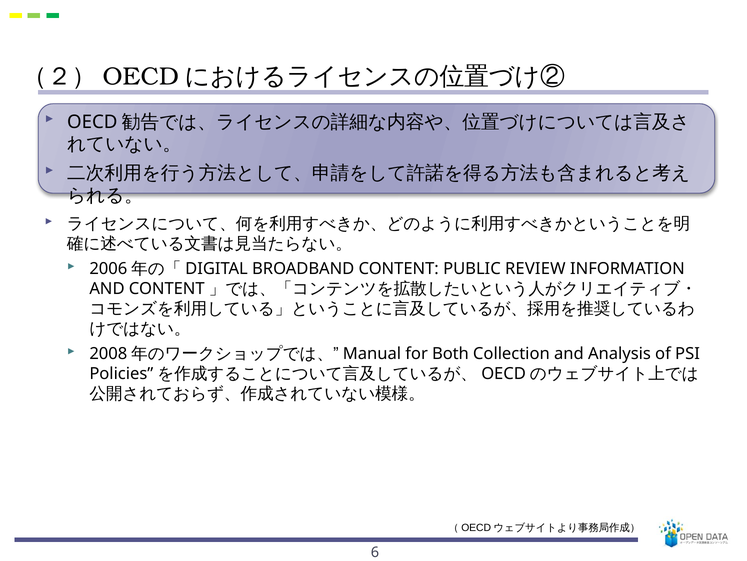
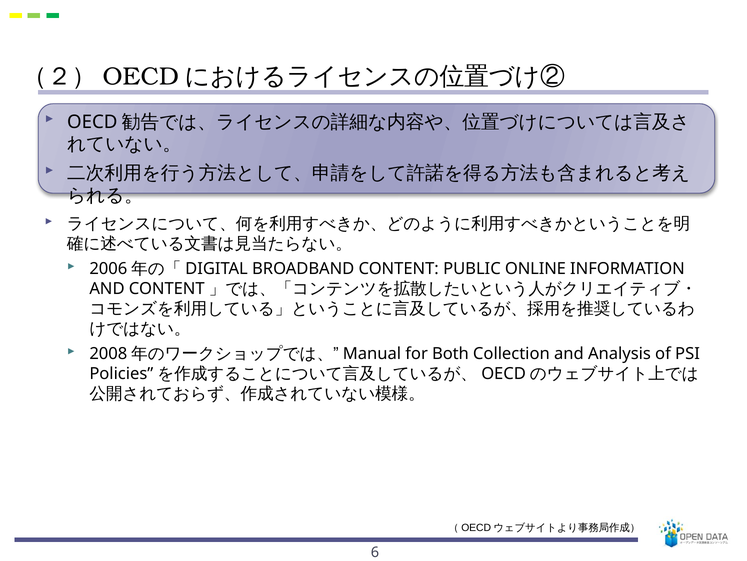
REVIEW: REVIEW -> ONLINE (535, 269)
